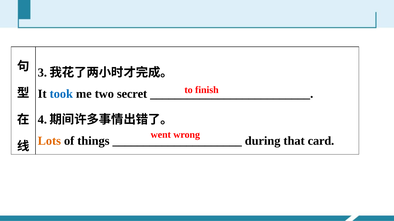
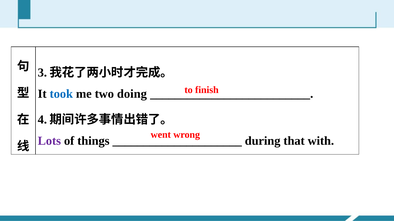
secret: secret -> doing (132, 94)
Lots colour: orange -> purple (49, 141)
card: card -> with (321, 141)
